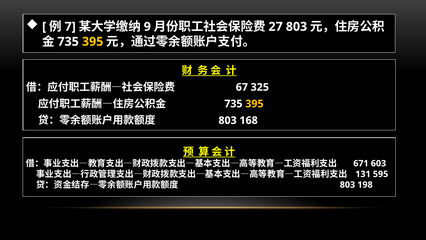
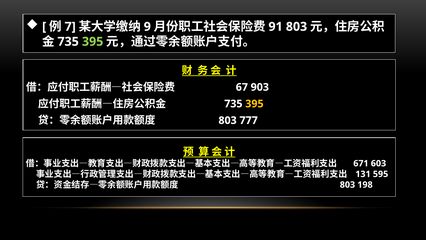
27: 27 -> 91 (276, 27)
395 colour: yellow -> light green (93, 42)
325: 325 -> 903 (260, 87)
168: 168 -> 777 (249, 120)
